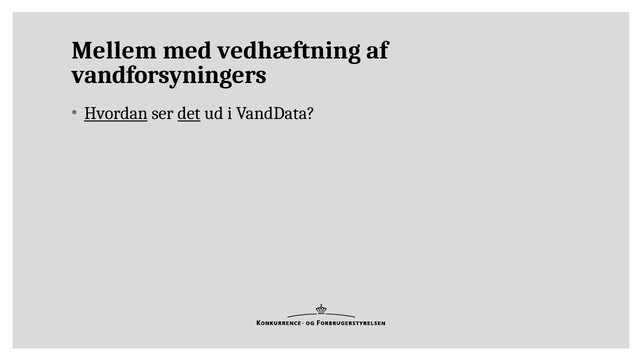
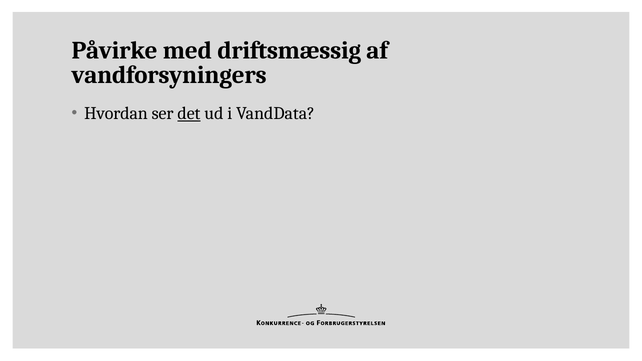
Mellem: Mellem -> Påvirke (115, 51)
vedhæftning: vedhæftning -> driftsmæssig (289, 51)
Hvordan underline: present -> none (116, 113)
